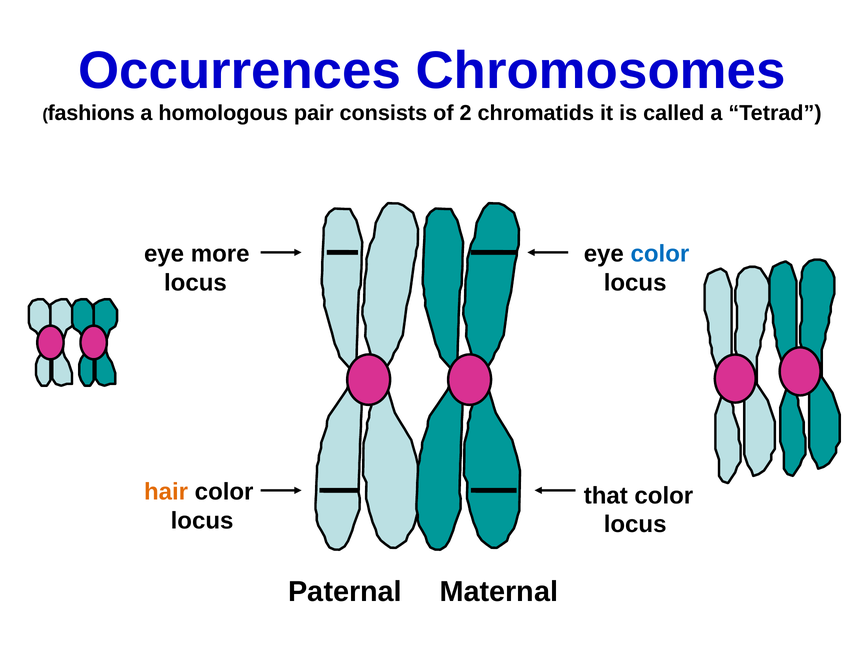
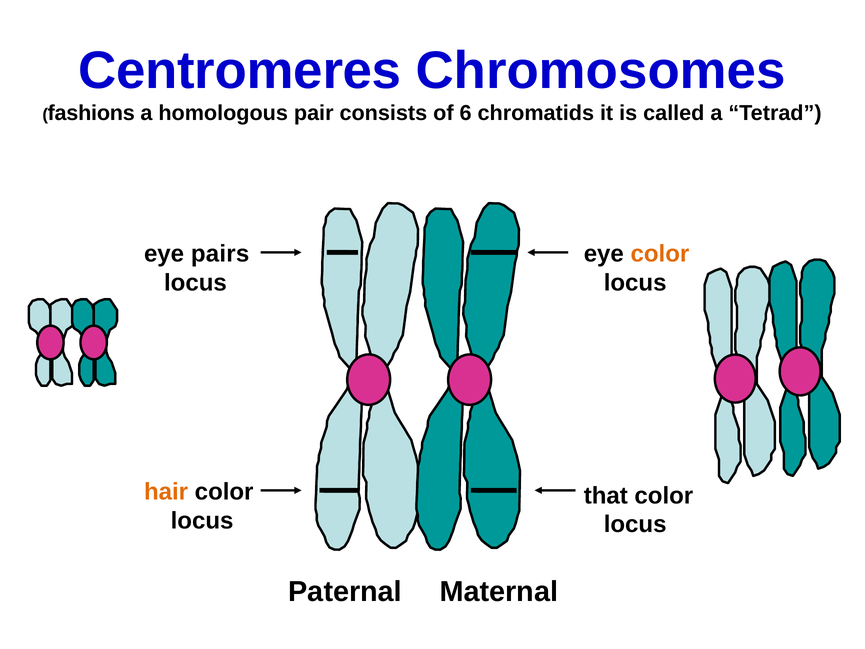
Occurrences: Occurrences -> Centromeres (240, 71)
2: 2 -> 6 (466, 113)
more: more -> pairs (220, 254)
color colour: blue -> orange (660, 254)
